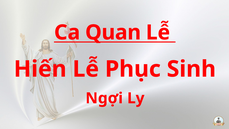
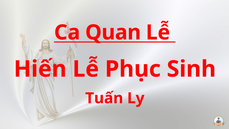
Ngợi: Ngợi -> Tuấn (104, 98)
